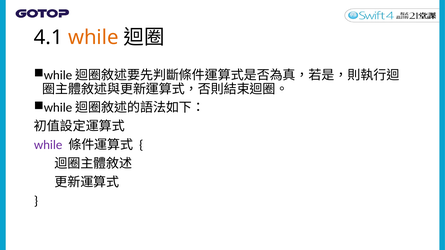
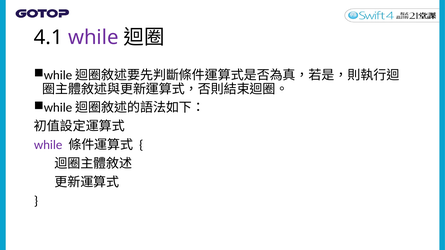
while colour: orange -> purple (93, 37)
